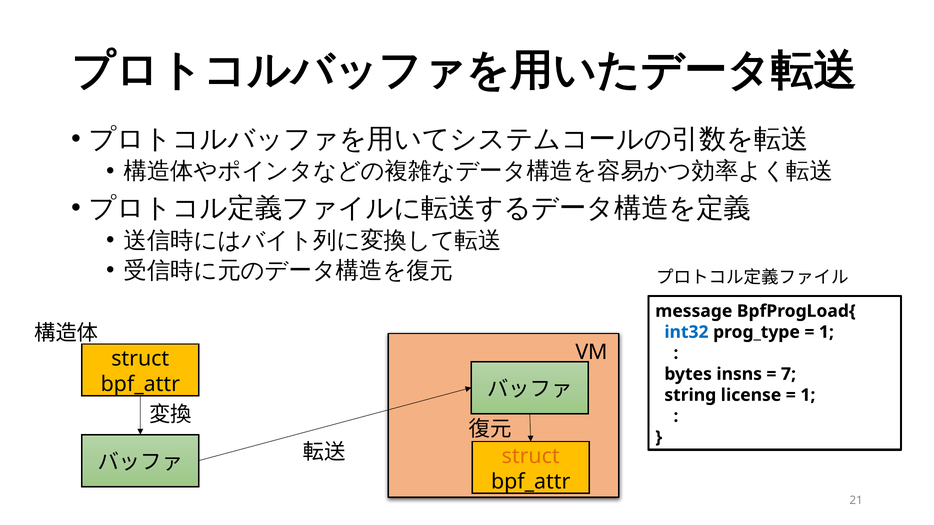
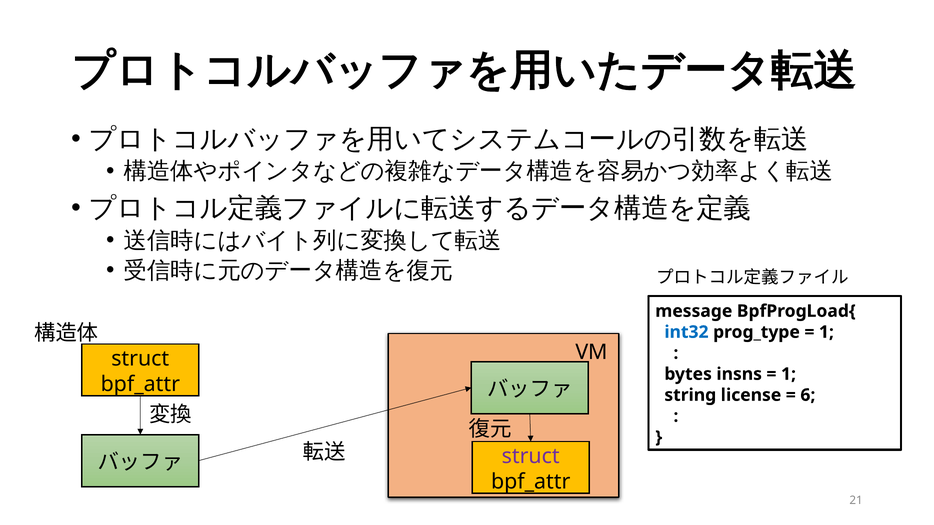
7: 7 -> 1 (789, 374)
1: 1 -> 6 (808, 395)
struct colour: orange -> purple (531, 456)
